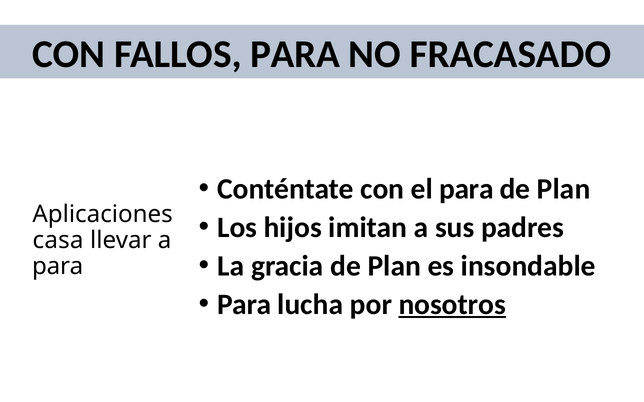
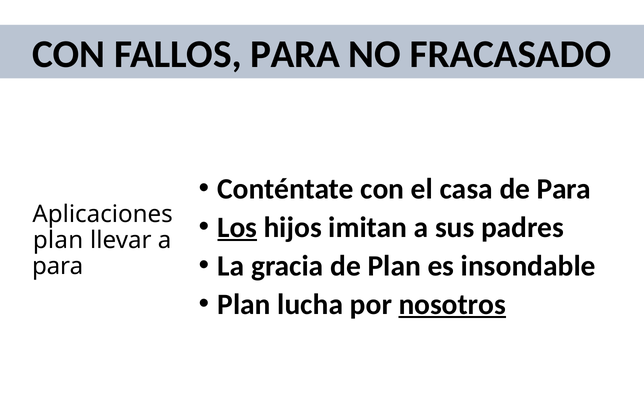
el para: para -> casa (466, 189)
Plan: Plan -> Para (564, 189)
Los underline: none -> present (237, 228)
casa: casa -> plan (58, 241)
Para: Para -> Plan (244, 305)
